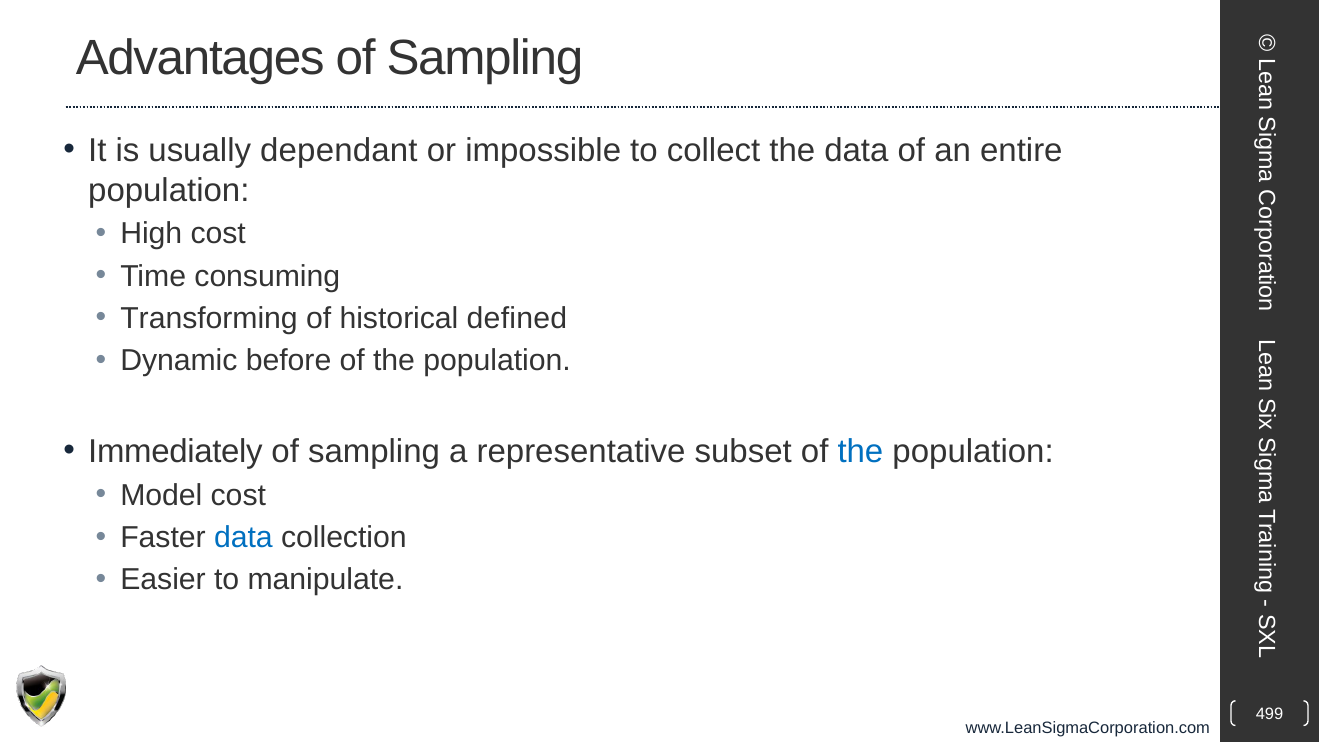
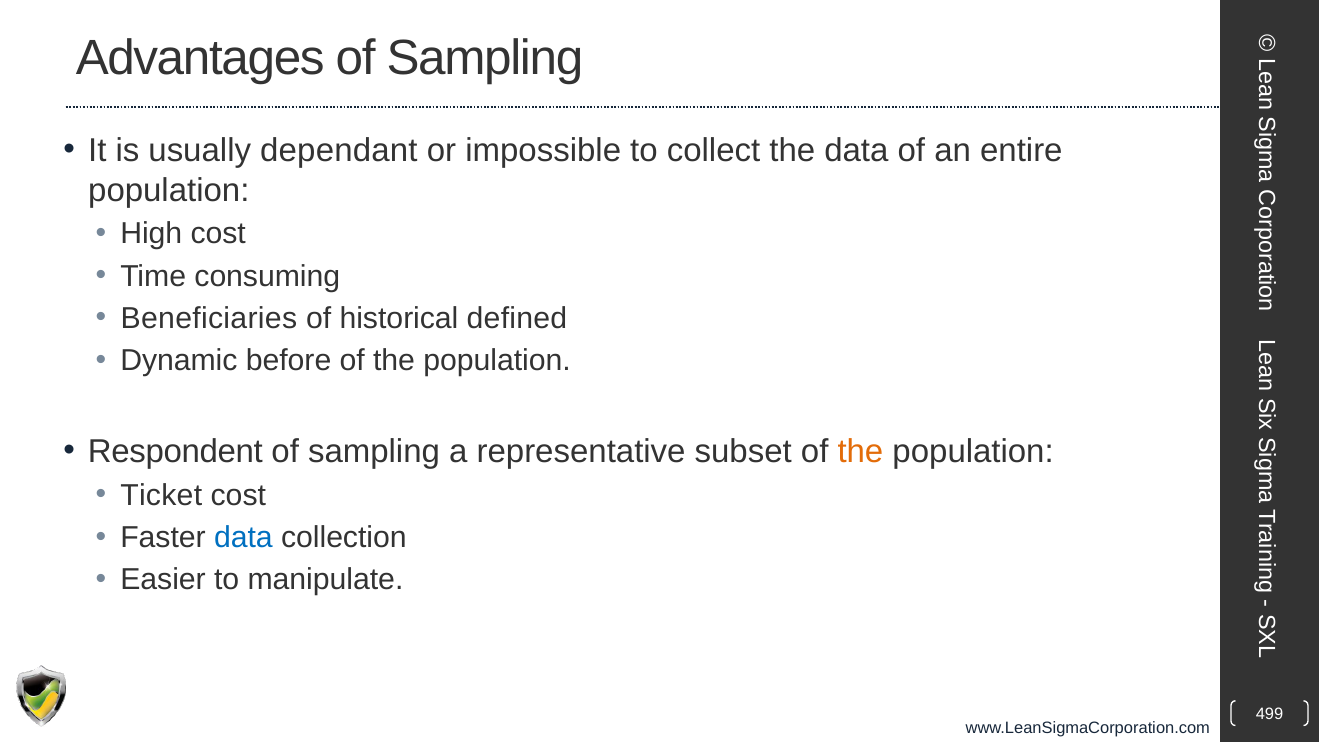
Transforming: Transforming -> Beneficiaries (209, 319)
Immediately: Immediately -> Respondent (175, 452)
the colour: blue -> orange (860, 452)
Model: Model -> Ticket (161, 495)
